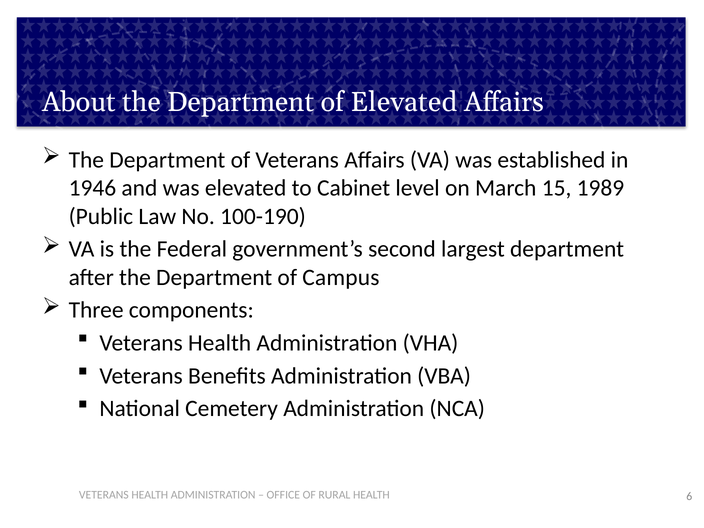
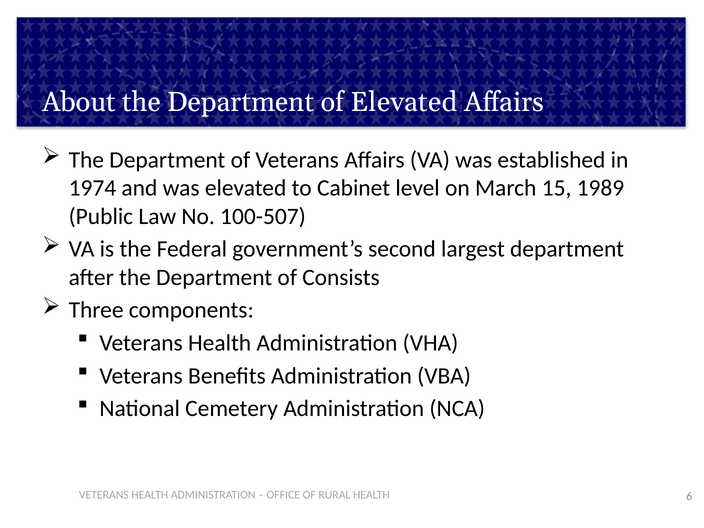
1946: 1946 -> 1974 (92, 188)
100-190: 100-190 -> 100-507 (263, 216)
Campus: Campus -> Consists (341, 277)
